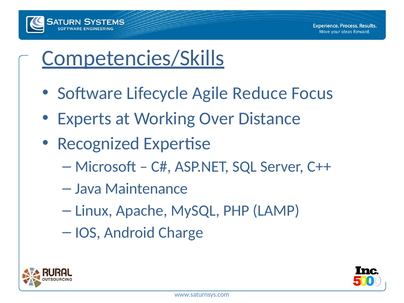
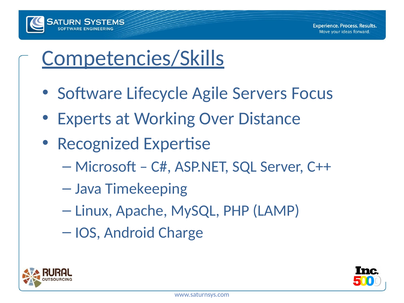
Reduce: Reduce -> Servers (260, 93)
Maintenance: Maintenance -> Timekeeping (146, 189)
